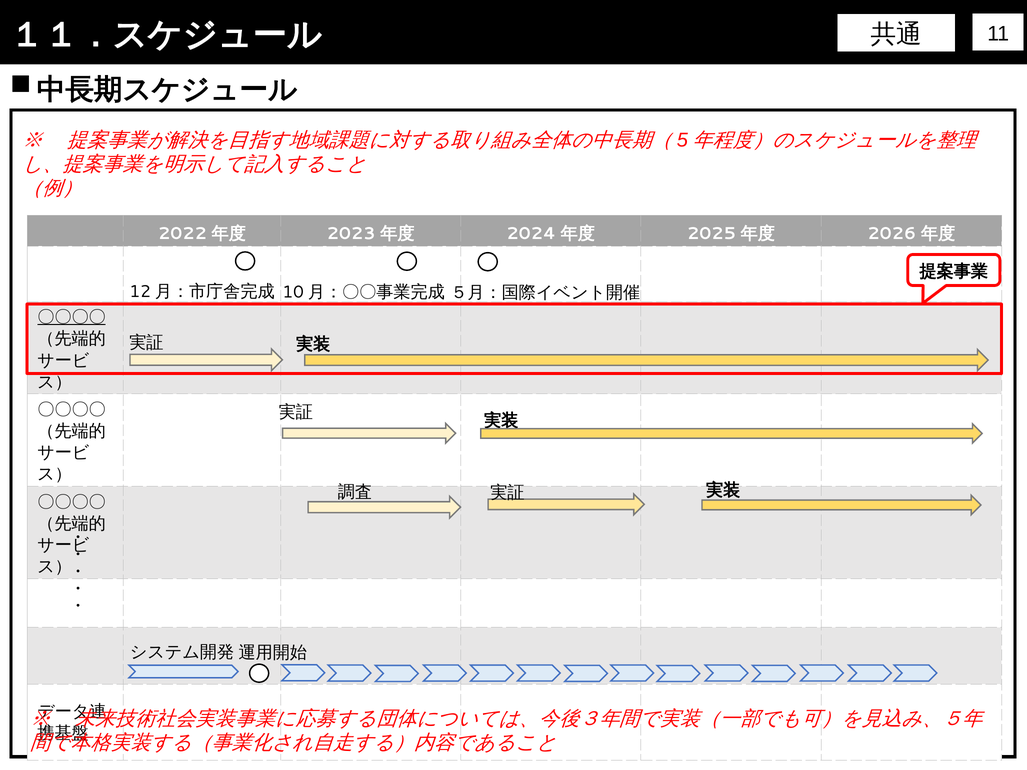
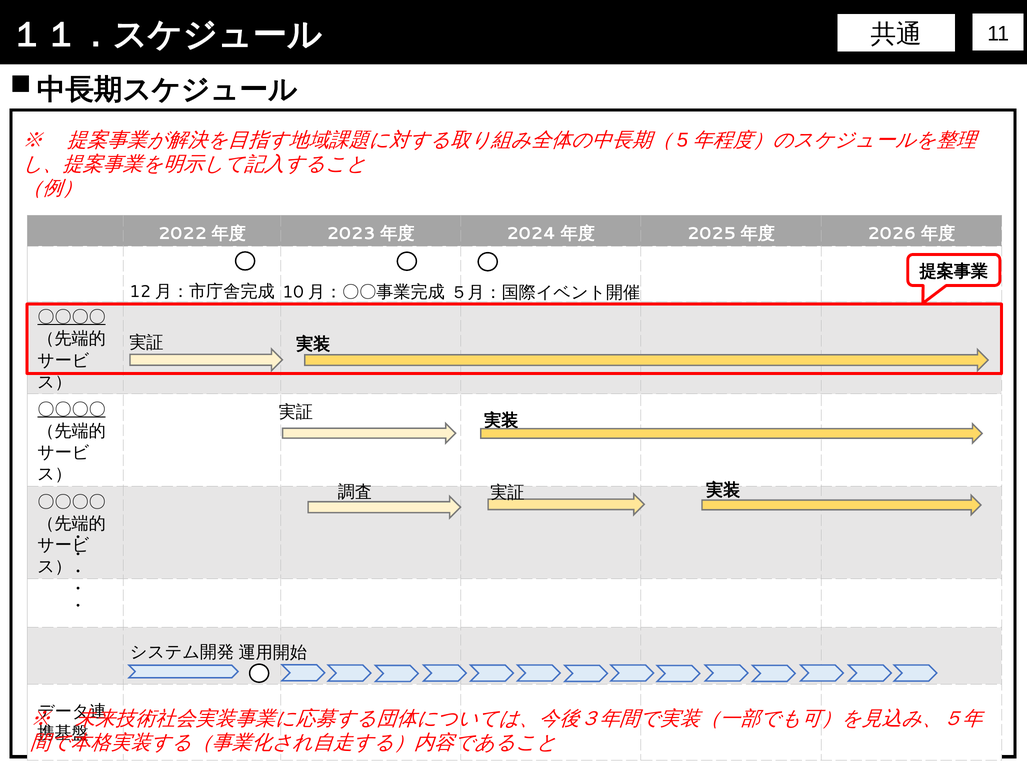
〇〇〇〇 underline: none -> present (72, 410)
